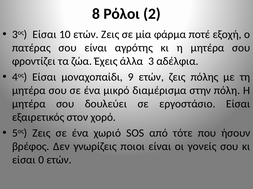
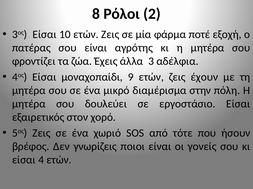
πόλης: πόλης -> έχουν (204, 77)
0: 0 -> 4 (41, 160)
